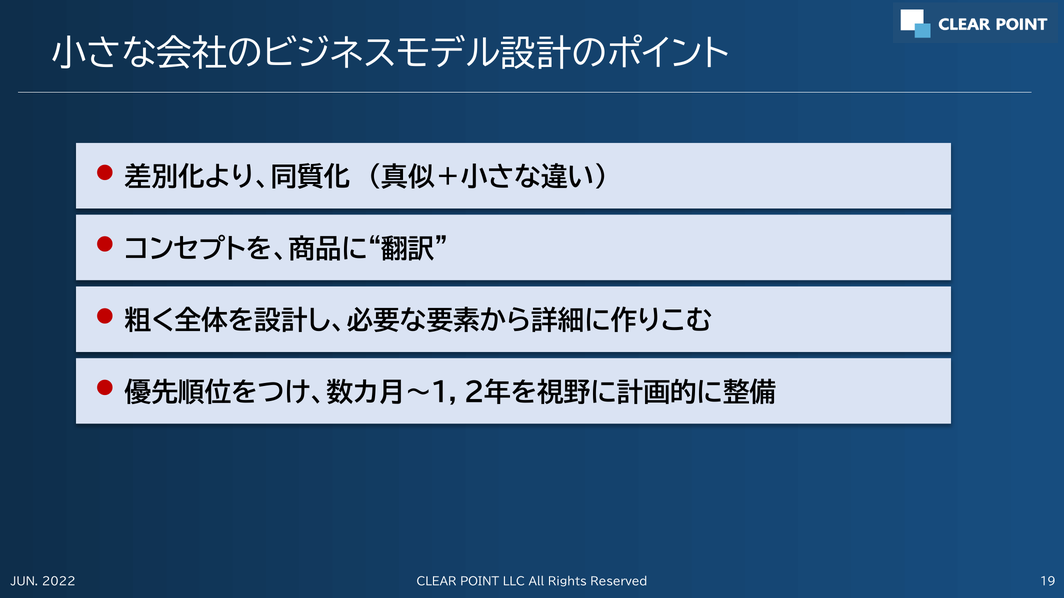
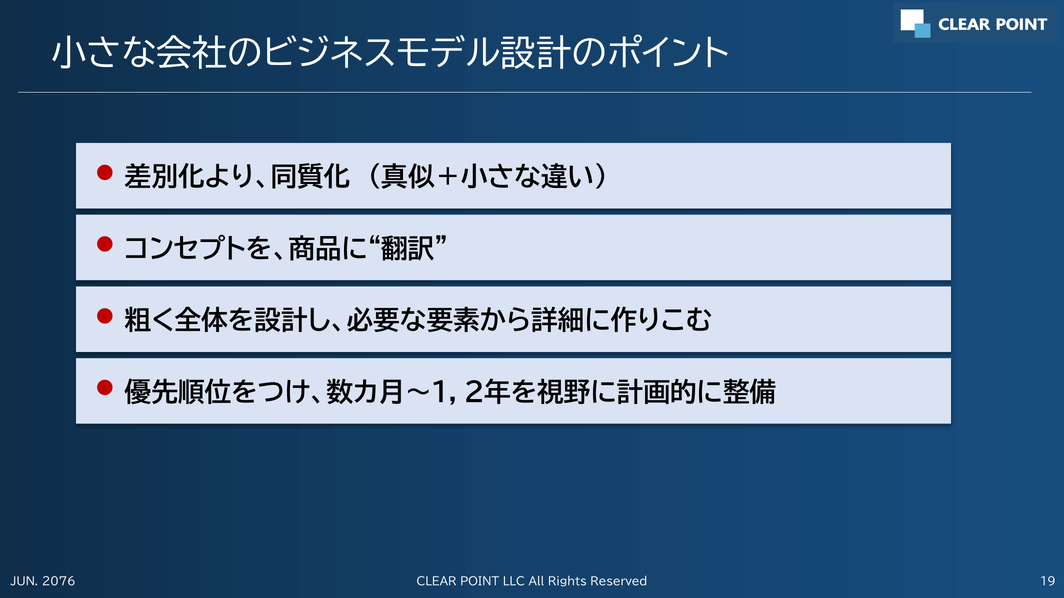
2022: 2022 -> 2076 (59, 582)
